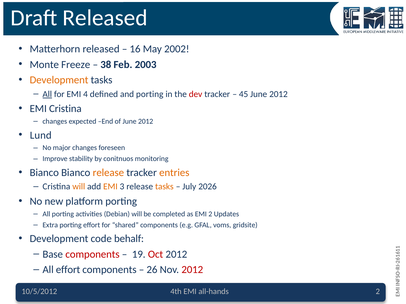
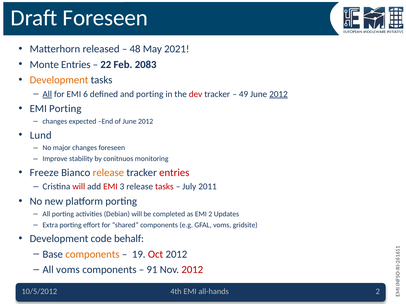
Draft Released: Released -> Foreseen (105, 18)
16: 16 -> 48 (135, 49)
2002: 2002 -> 2021 (177, 49)
Monte Freeze: Freeze -> Entries (76, 65)
38: 38 -> 22 (106, 65)
2003: 2003 -> 2083 (146, 65)
EMI 4: 4 -> 6 (86, 94)
45: 45 -> 49 (244, 94)
2012 underline: none -> present (278, 94)
EMI Cristina: Cristina -> Porting (65, 109)
Bianco: Bianco -> Freeze (44, 173)
entries colour: orange -> red (174, 173)
will colour: orange -> red (79, 187)
EMI colour: orange -> red (110, 187)
tasks colour: orange -> red (164, 187)
2026: 2026 -> 2011 (208, 187)
components colour: red -> orange (92, 254)
All effort: effort -> voms (68, 270)
26: 26 -> 91 (152, 270)
